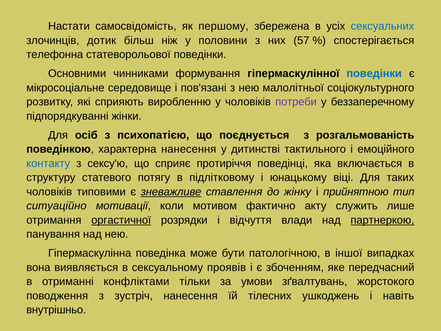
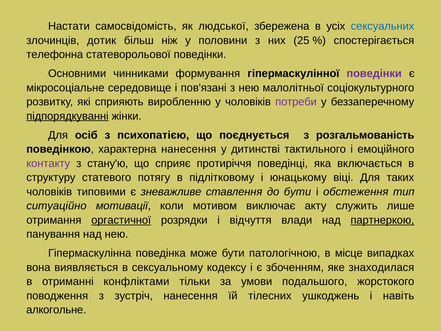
першому: першому -> людської (223, 26)
57: 57 -> 25 (301, 40)
поведінки colour: blue -> purple (374, 74)
підпорядкуванні underline: none -> present (67, 116)
контакту colour: blue -> purple (48, 163)
сексу'ю: сексу'ю -> стану'ю (108, 163)
зневажливе underline: present -> none (171, 192)
до жінку: жінку -> бути (298, 192)
прийнятною: прийнятною -> обстеження (356, 192)
фактично: фактично -> виключає (271, 206)
іншої: іншої -> місце (349, 253)
проявів: проявів -> кодексу (227, 267)
передчасний: передчасний -> знаходилася (381, 267)
зґвалтувань: зґвалтувань -> подальшого (315, 281)
внутрішньо: внутрішньо -> алкогольне (56, 310)
